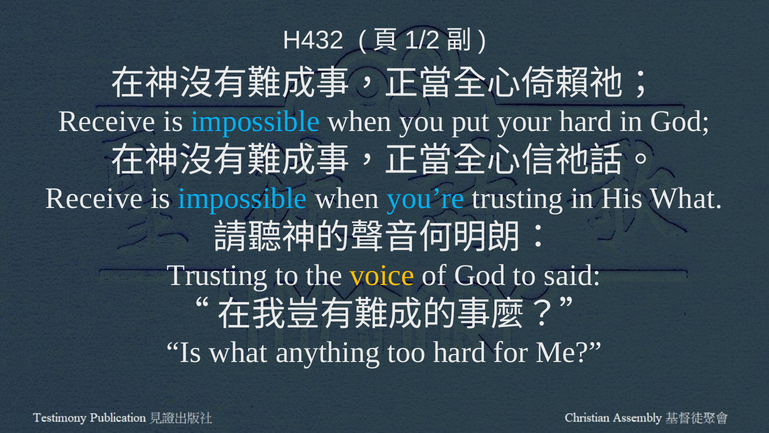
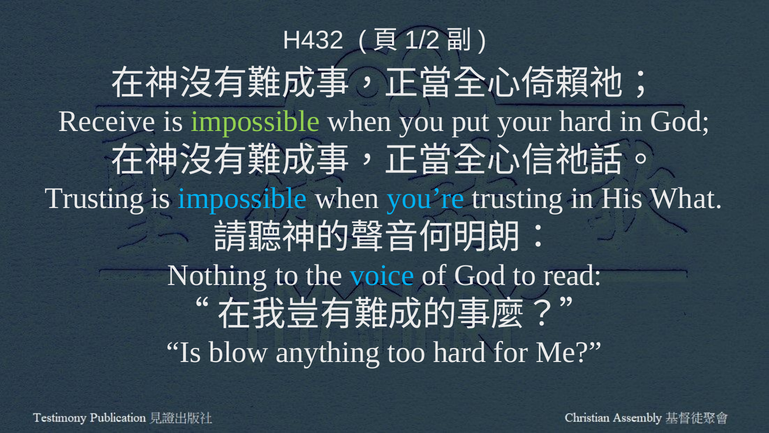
impossible colour: light blue -> light green (255, 121)
Receive: Receive -> Trusting (95, 198)
Trusting: Trusting -> Nothing (217, 275)
voice colour: yellow -> light blue (382, 275)
said: said -> read (573, 275)
Is what: what -> blow (238, 352)
